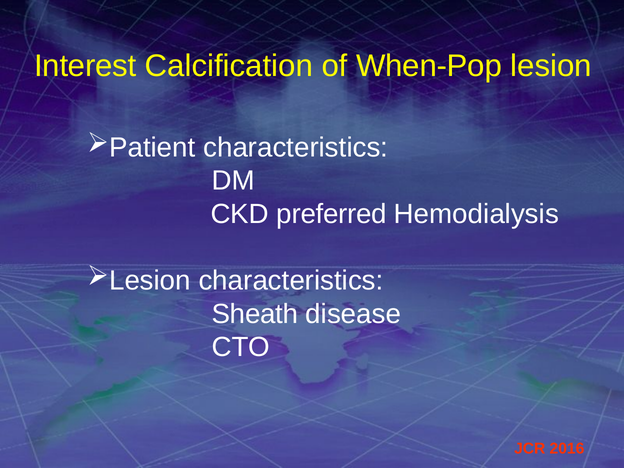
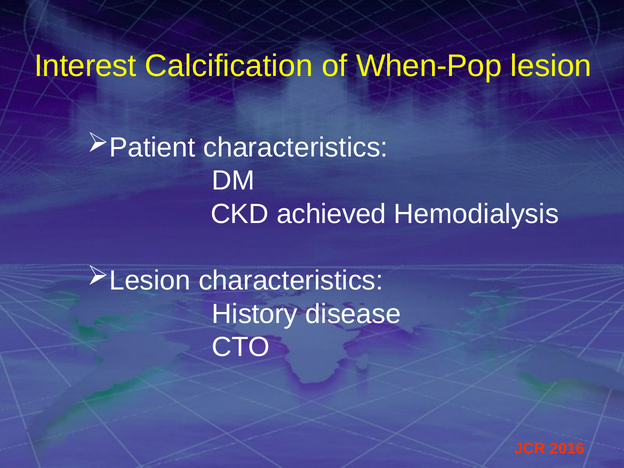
preferred: preferred -> achieved (332, 214)
Sheath: Sheath -> History (255, 314)
